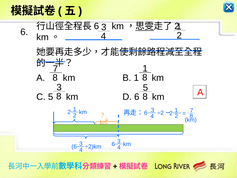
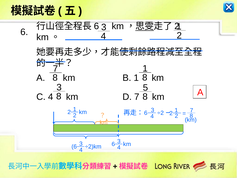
C 5: 5 -> 4 (51, 97)
D 6: 6 -> 7 (137, 97)
